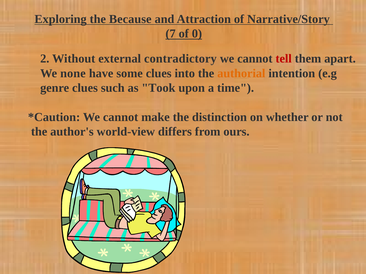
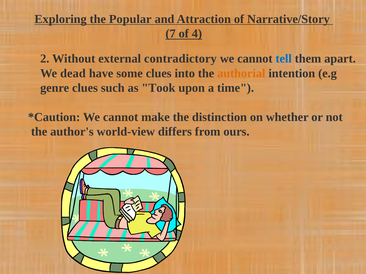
Because: Because -> Popular (130, 19)
0: 0 -> 4 (197, 34)
tell colour: red -> blue (284, 59)
none: none -> dead (73, 73)
